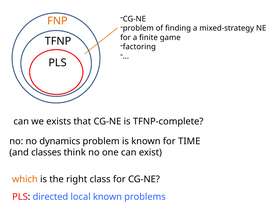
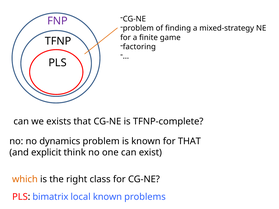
FNP colour: orange -> purple (57, 21)
for TIME: TIME -> THAT (189, 141)
classes: classes -> explicit (46, 153)
directed: directed -> bimatrix (50, 197)
